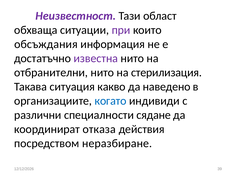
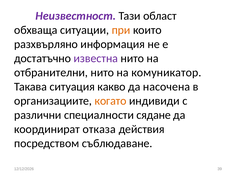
при colour: purple -> orange (121, 30)
обсъждания: обсъждания -> разхвърляно (46, 44)
стерилизация: стерилизация -> комуникатор (166, 73)
наведено: наведено -> насочена (167, 87)
когато colour: blue -> orange (111, 101)
неразбиране: неразбиране -> съблюдаване (117, 143)
